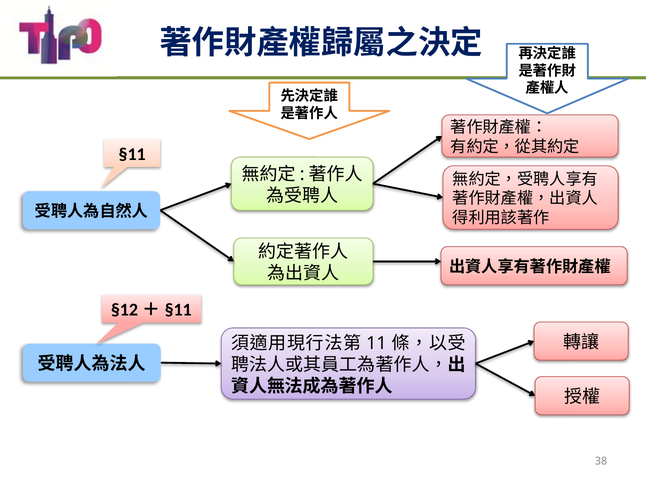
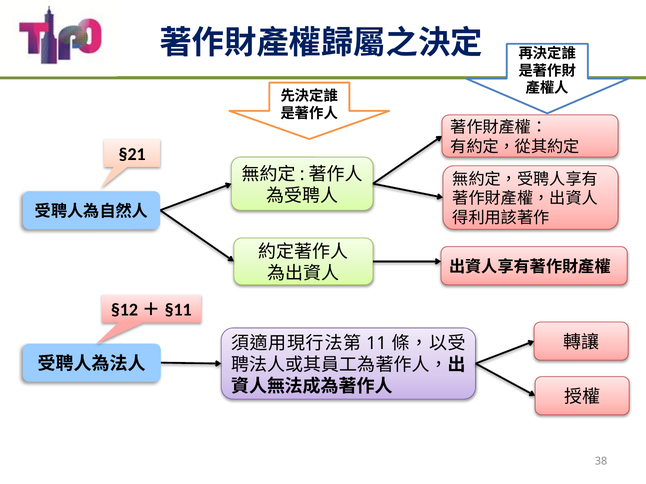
§11: §11 -> §21 (132, 154)
